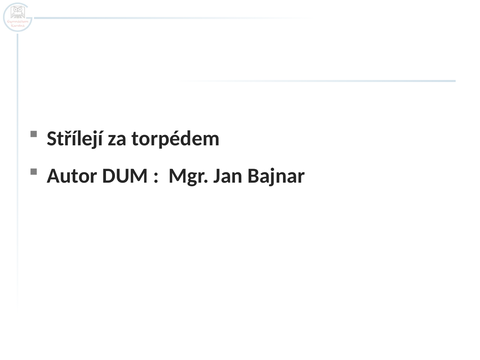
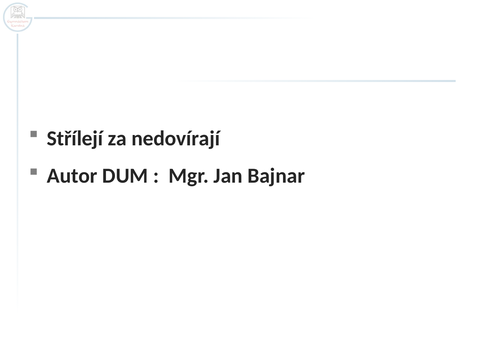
torpédem: torpédem -> nedovírají (176, 138)
